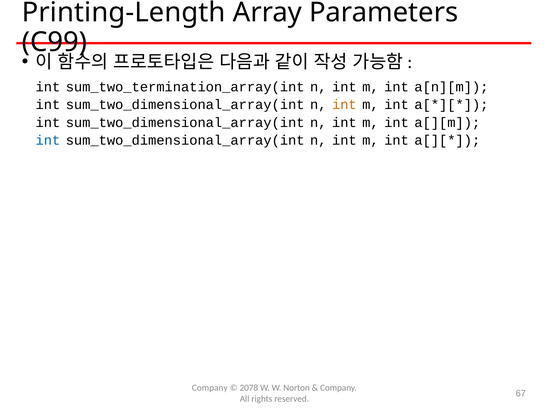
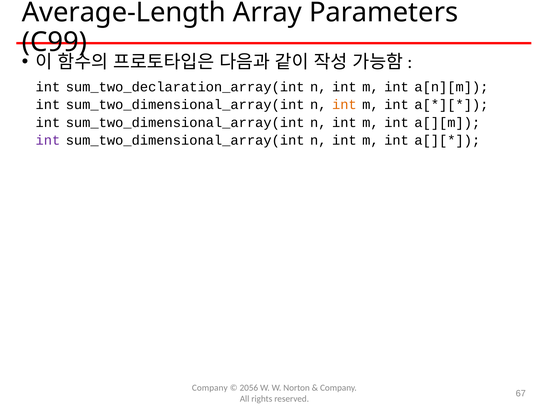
Printing-Length: Printing-Length -> Average-Length (124, 12)
sum_two_termination_array(int: sum_two_termination_array(int -> sum_two_declaration_array(int (185, 87)
int colour: blue -> purple (48, 140)
2078: 2078 -> 2056 (249, 388)
